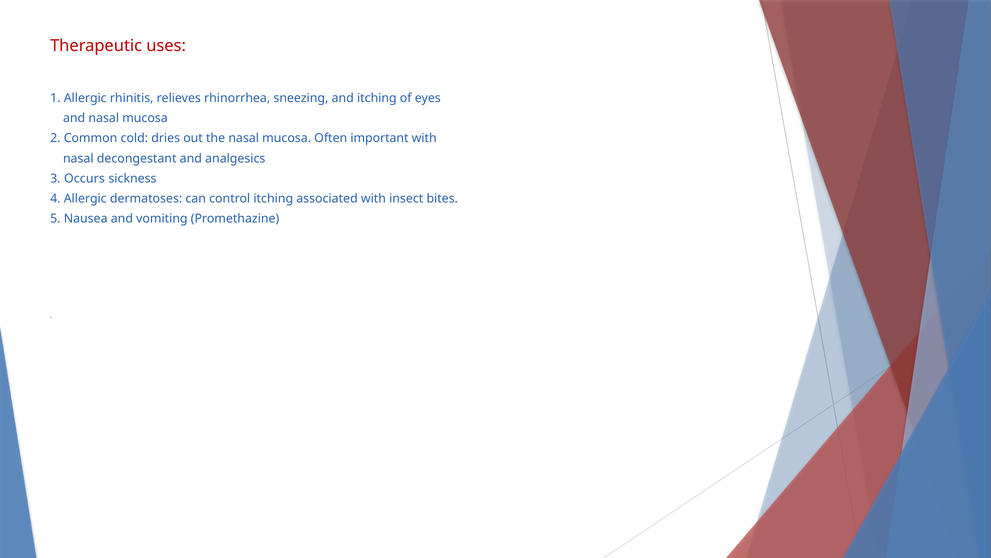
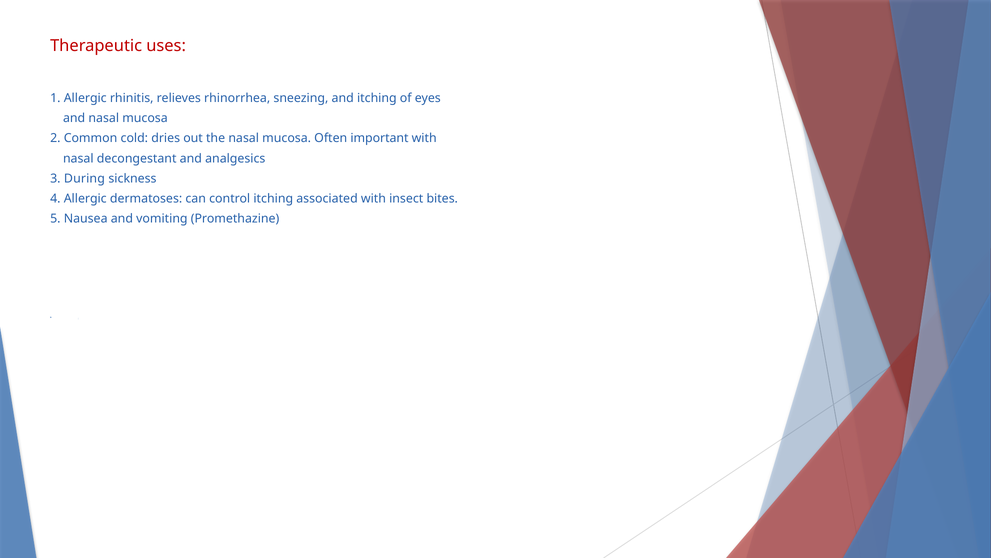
Occurs: Occurs -> During (84, 178)
